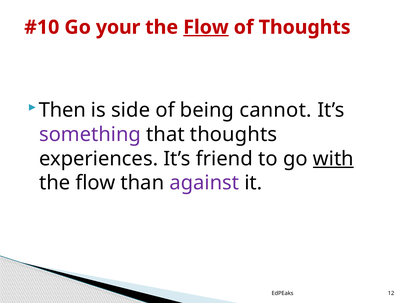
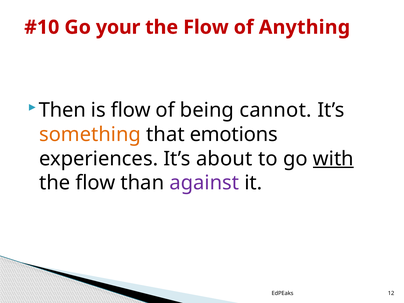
Flow underline: present -> none (206, 27)
of Thoughts: Thoughts -> Anything (304, 27)
is side: side -> flow (131, 110)
something colour: purple -> orange (90, 134)
that thoughts: thoughts -> emotions (234, 134)
friend: friend -> about (224, 159)
